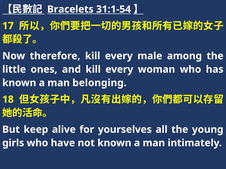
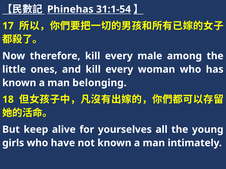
Bracelets: Bracelets -> Phinehas (70, 9)
